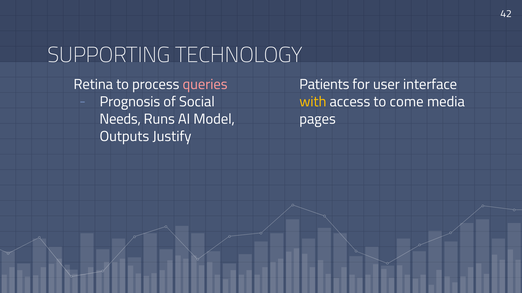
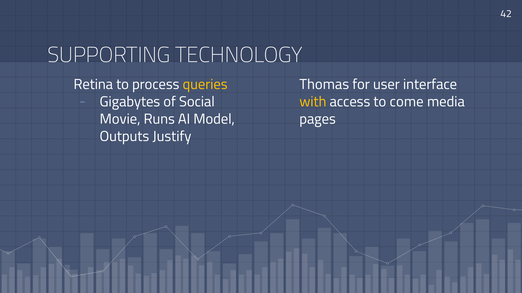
queries colour: pink -> yellow (205, 84)
Patients: Patients -> Thomas (324, 84)
Prognosis: Prognosis -> Gigabytes (130, 102)
Needs: Needs -> Movie (120, 119)
